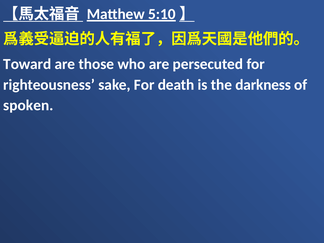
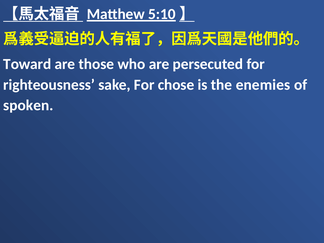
death: death -> chose (176, 85)
darkness: darkness -> enemies (263, 85)
